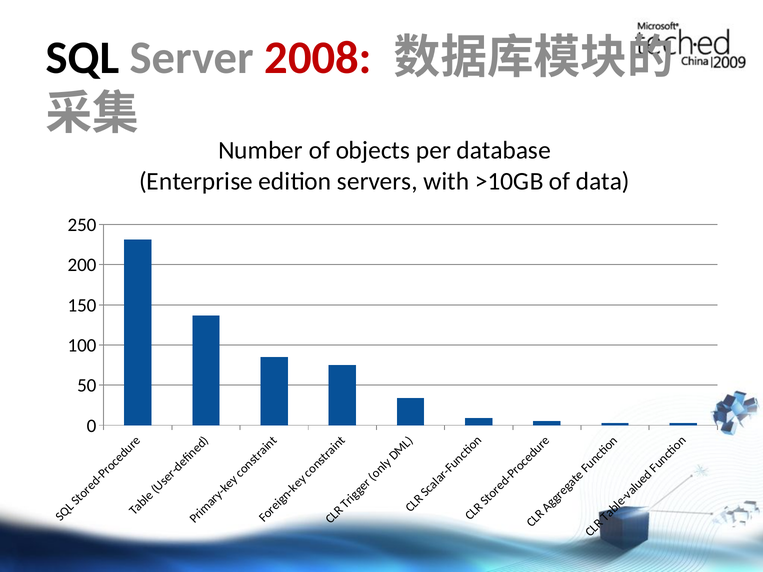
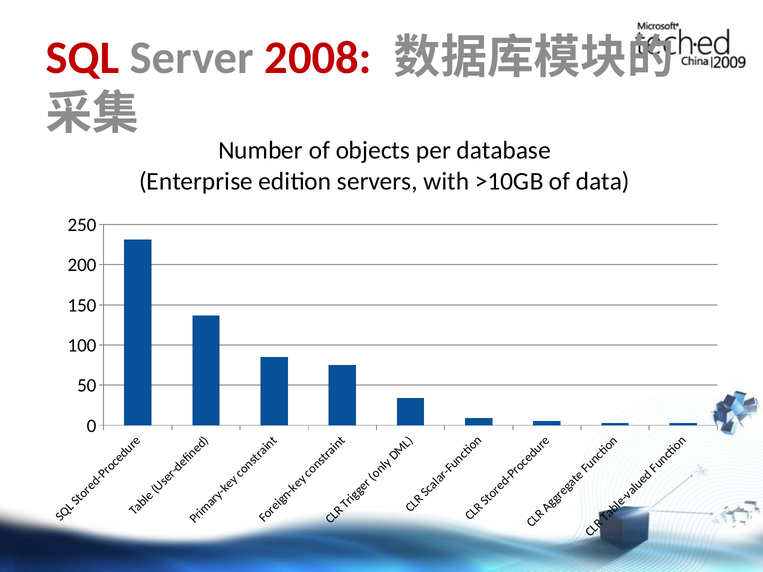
SQL colour: black -> red (82, 58)
